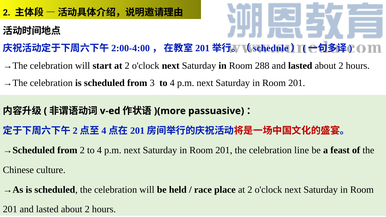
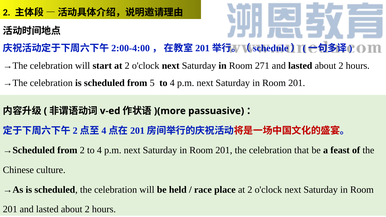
288: 288 -> 271 (262, 66)
3: 3 -> 5 (152, 83)
line: line -> that (302, 150)
